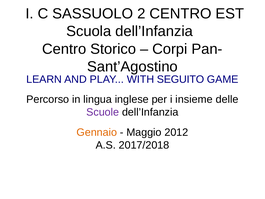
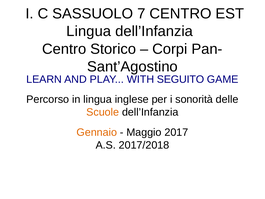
2: 2 -> 7 (141, 14)
Scuola: Scuola -> Lingua (89, 31)
insieme: insieme -> sonorità (194, 99)
Scuole colour: purple -> orange (103, 112)
2012: 2012 -> 2017 (176, 132)
